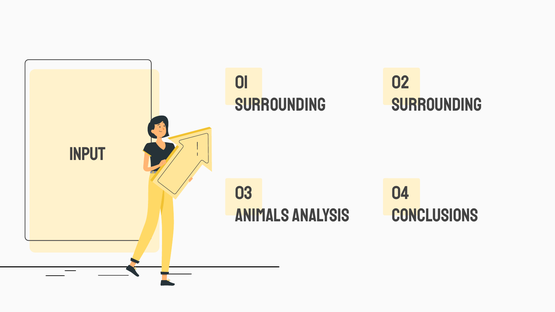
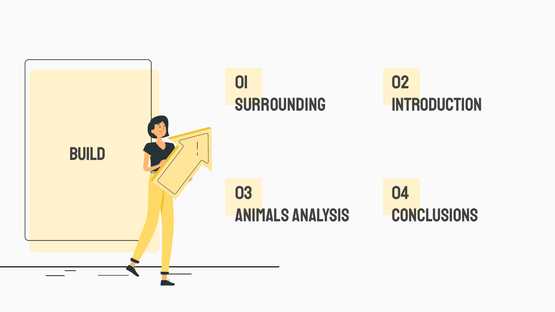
SURROUNDING: SURROUNDING -> INTRODUCTION (437, 105)
INPUT: INPUT -> BUILD (88, 154)
